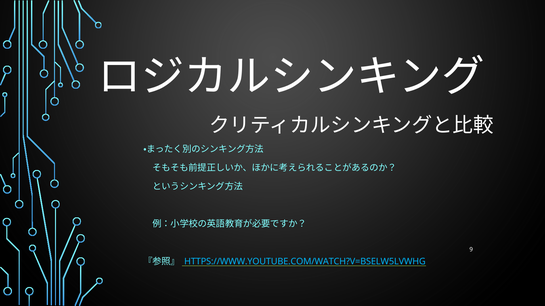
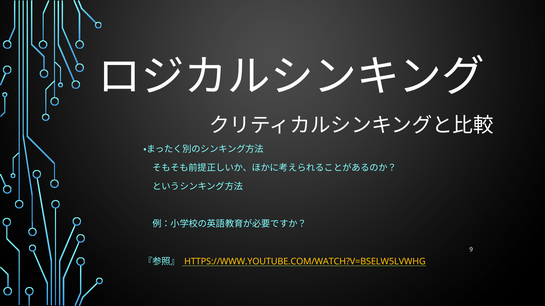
HTTPS://WWW.YOUTUBE.COM/WATCH?V=BSELW5LVWHG colour: light blue -> yellow (305, 262)
